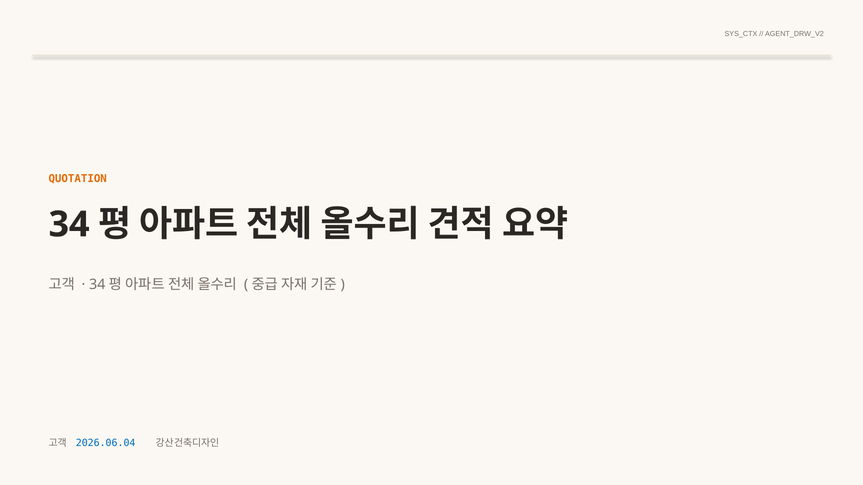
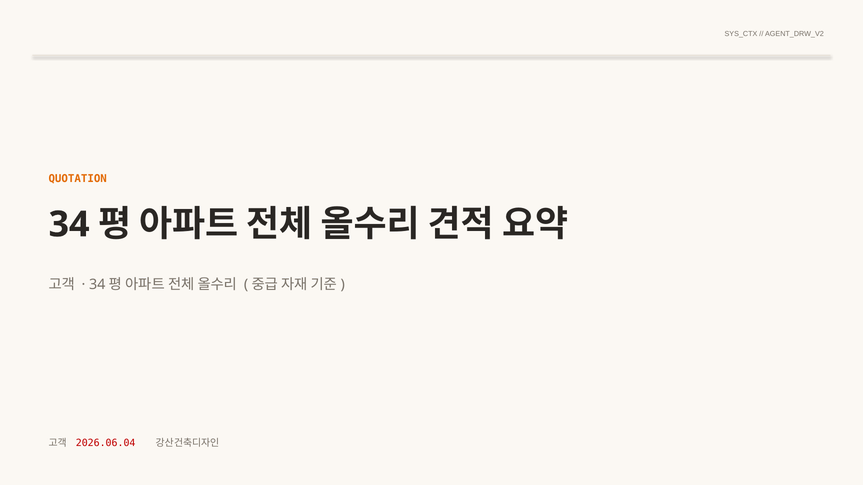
2026.06.04 colour: blue -> red (106, 443)
